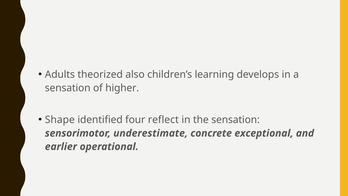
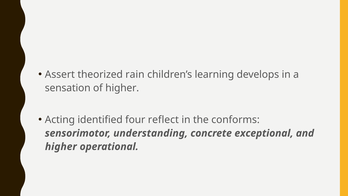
Adults: Adults -> Assert (60, 75)
also: also -> rain (135, 75)
Shape: Shape -> Acting (60, 120)
the sensation: sensation -> conforms (235, 120)
underestimate: underestimate -> understanding (151, 133)
earlier: earlier -> higher (61, 146)
